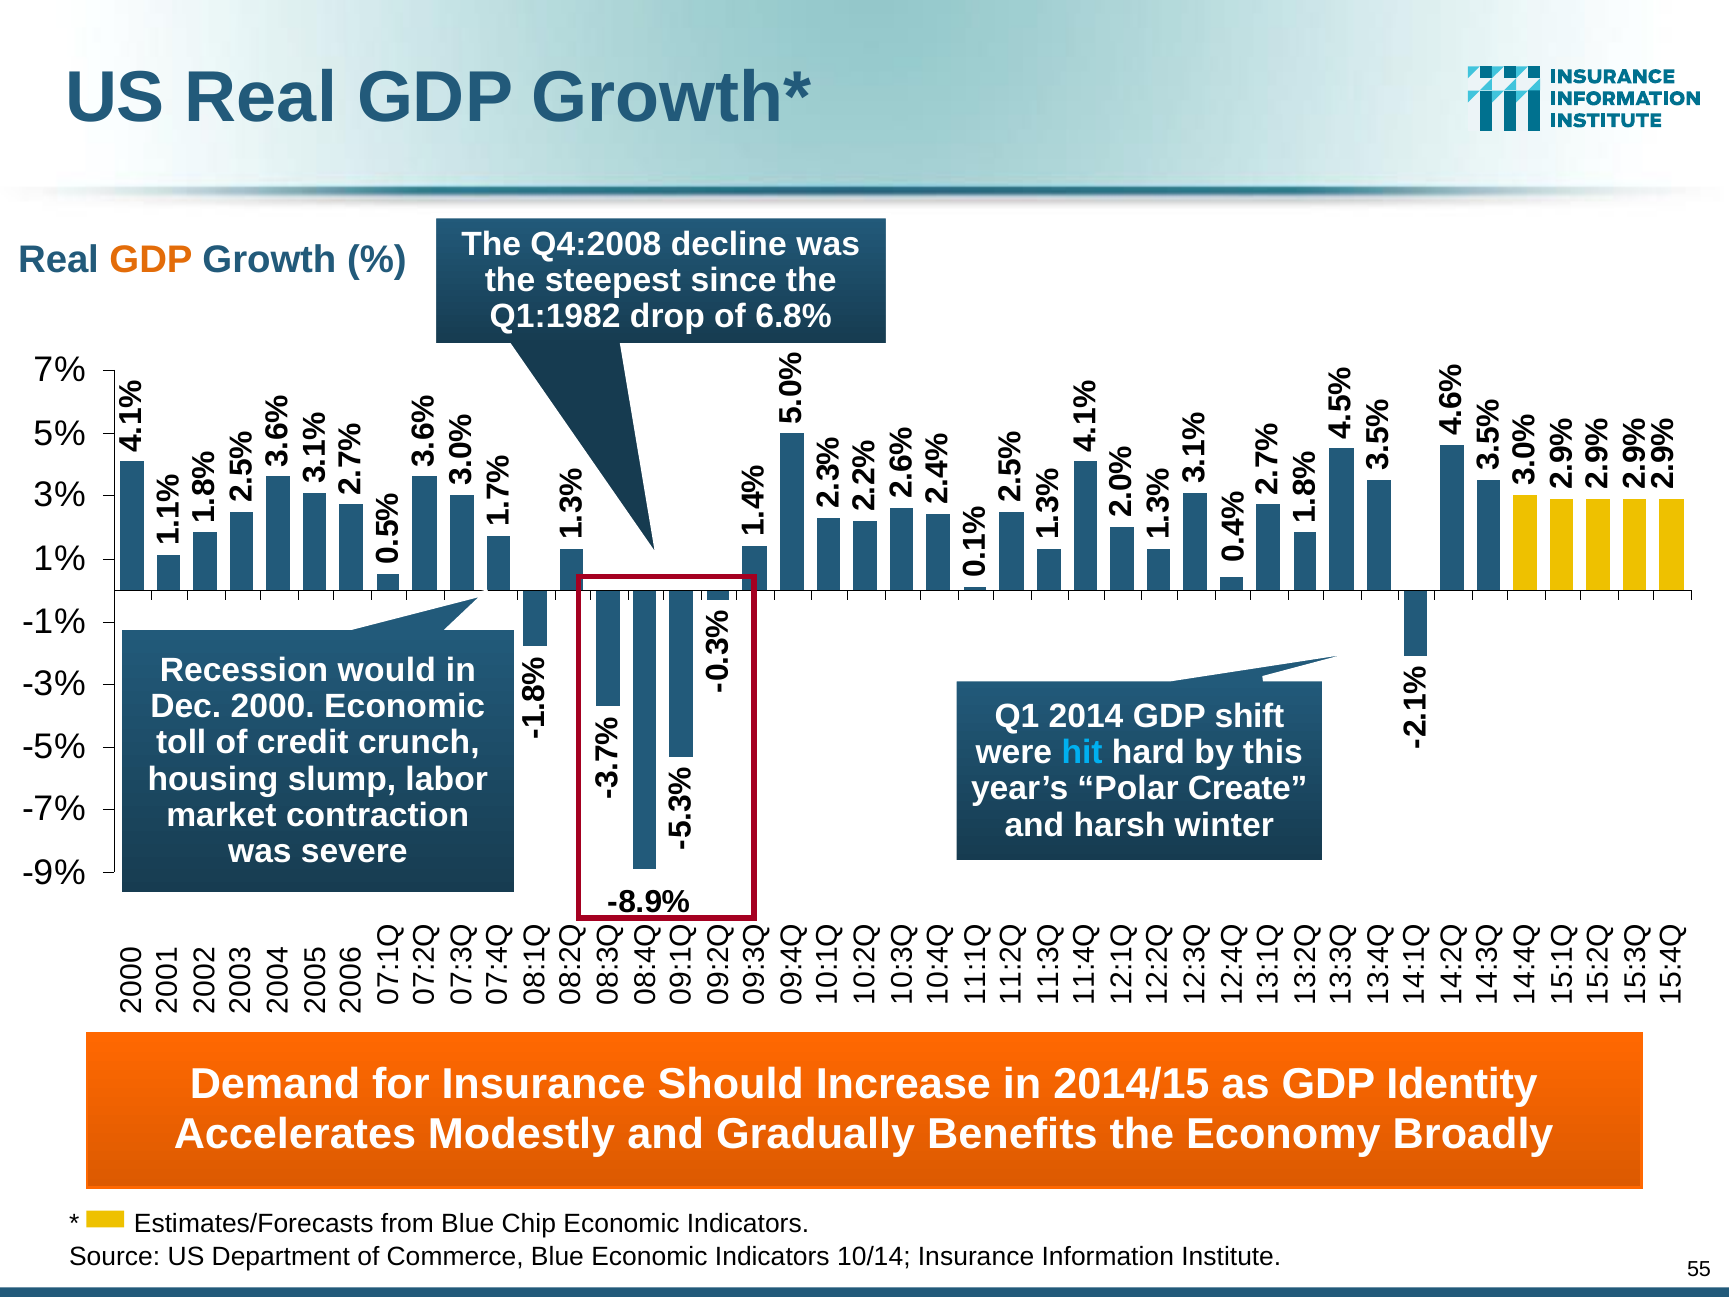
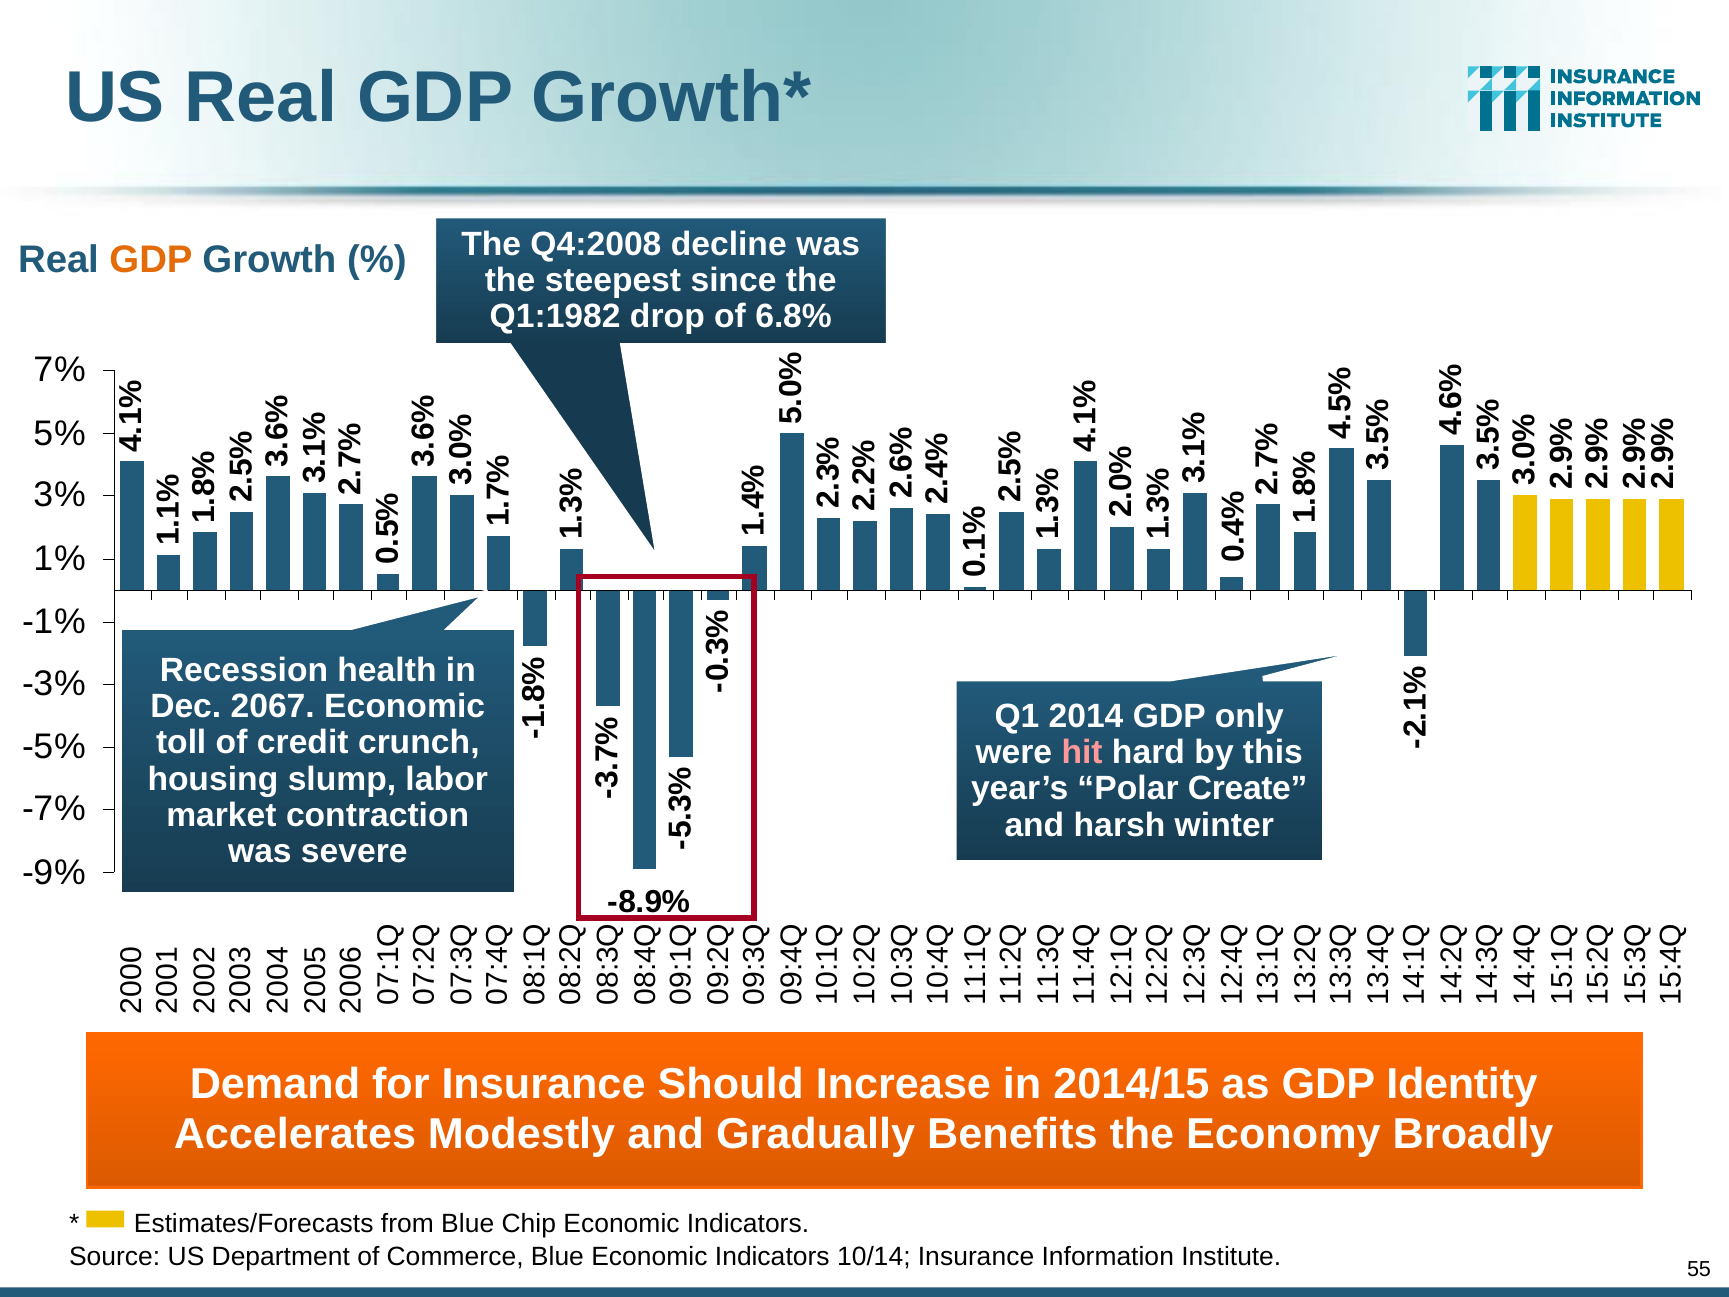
would: would -> health (387, 670)
2000: 2000 -> 2067 (273, 706)
shift: shift -> only (1249, 716)
hit colour: light blue -> pink (1082, 752)
